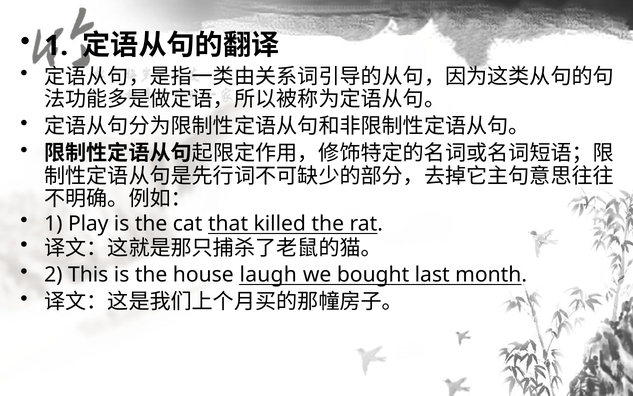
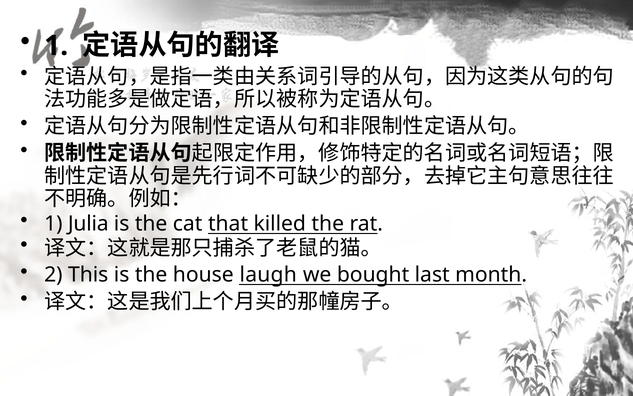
Play: Play -> Julia (88, 224)
